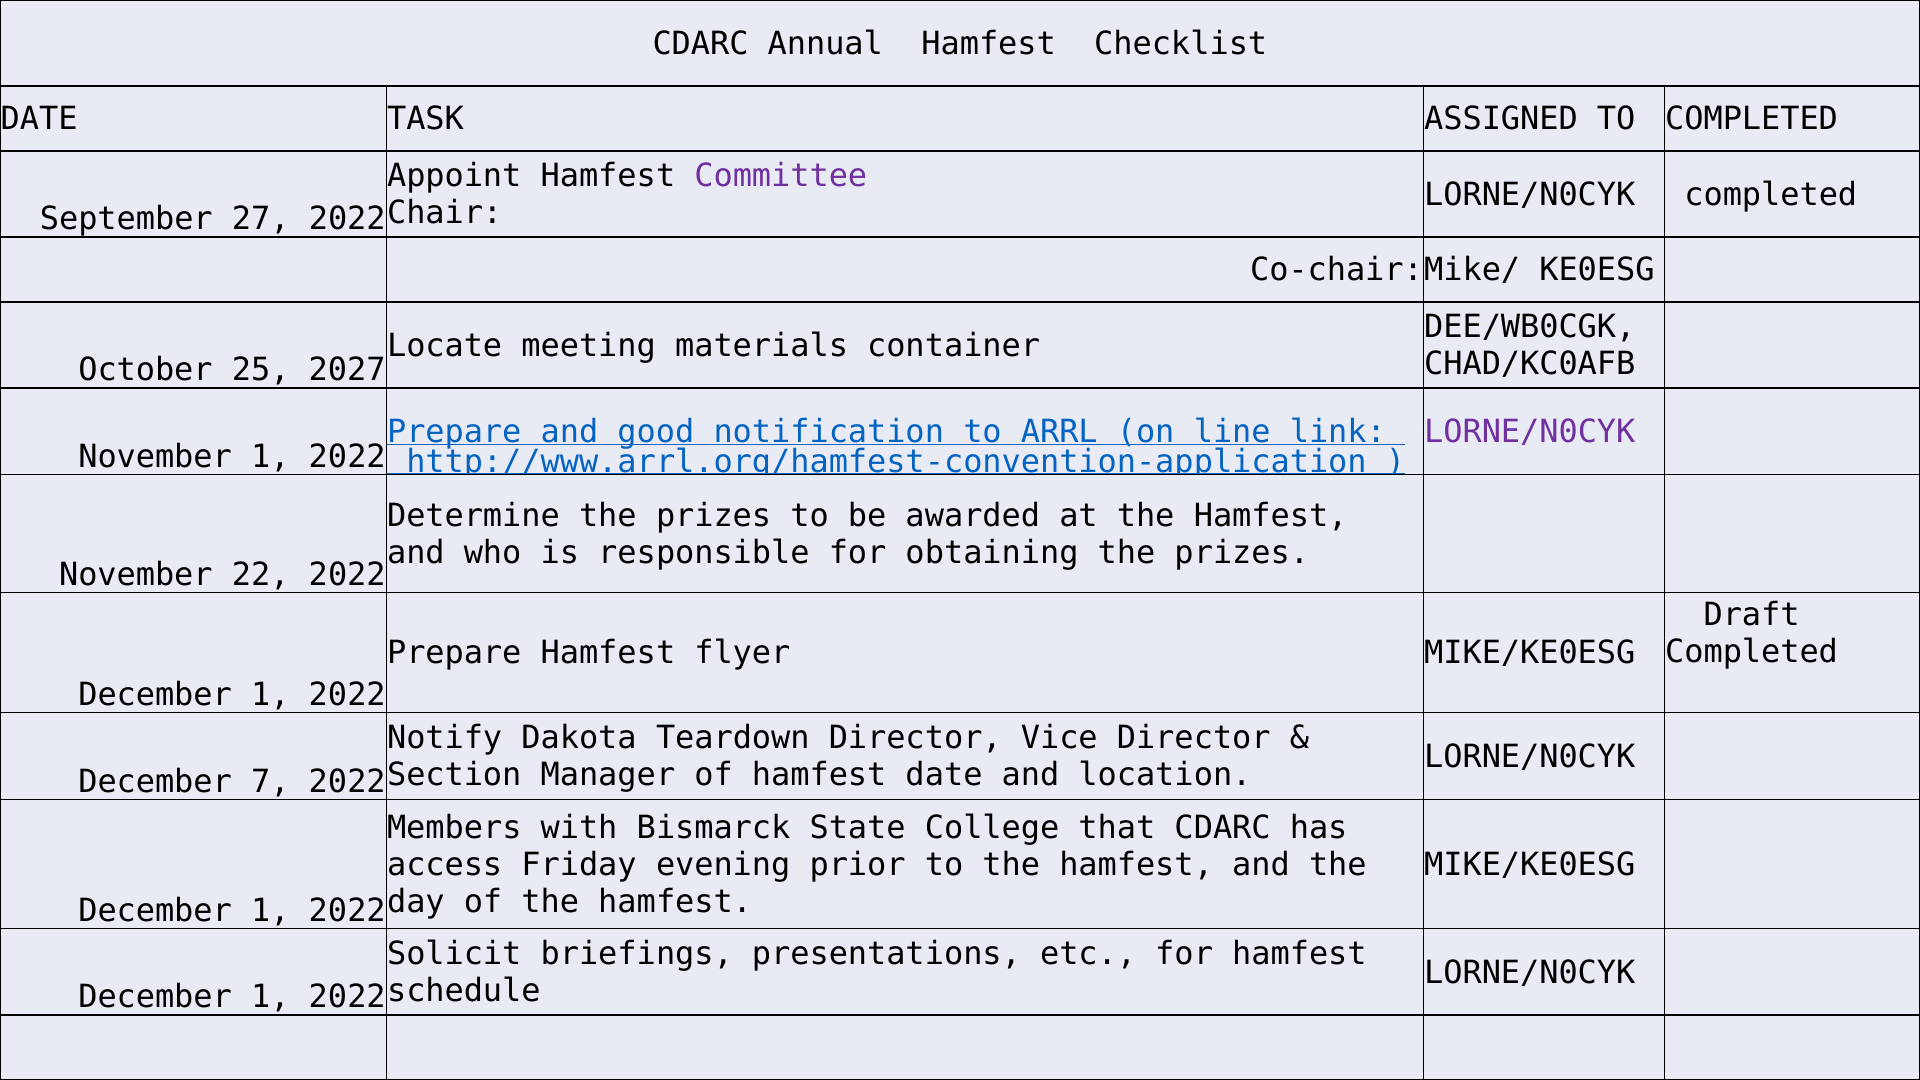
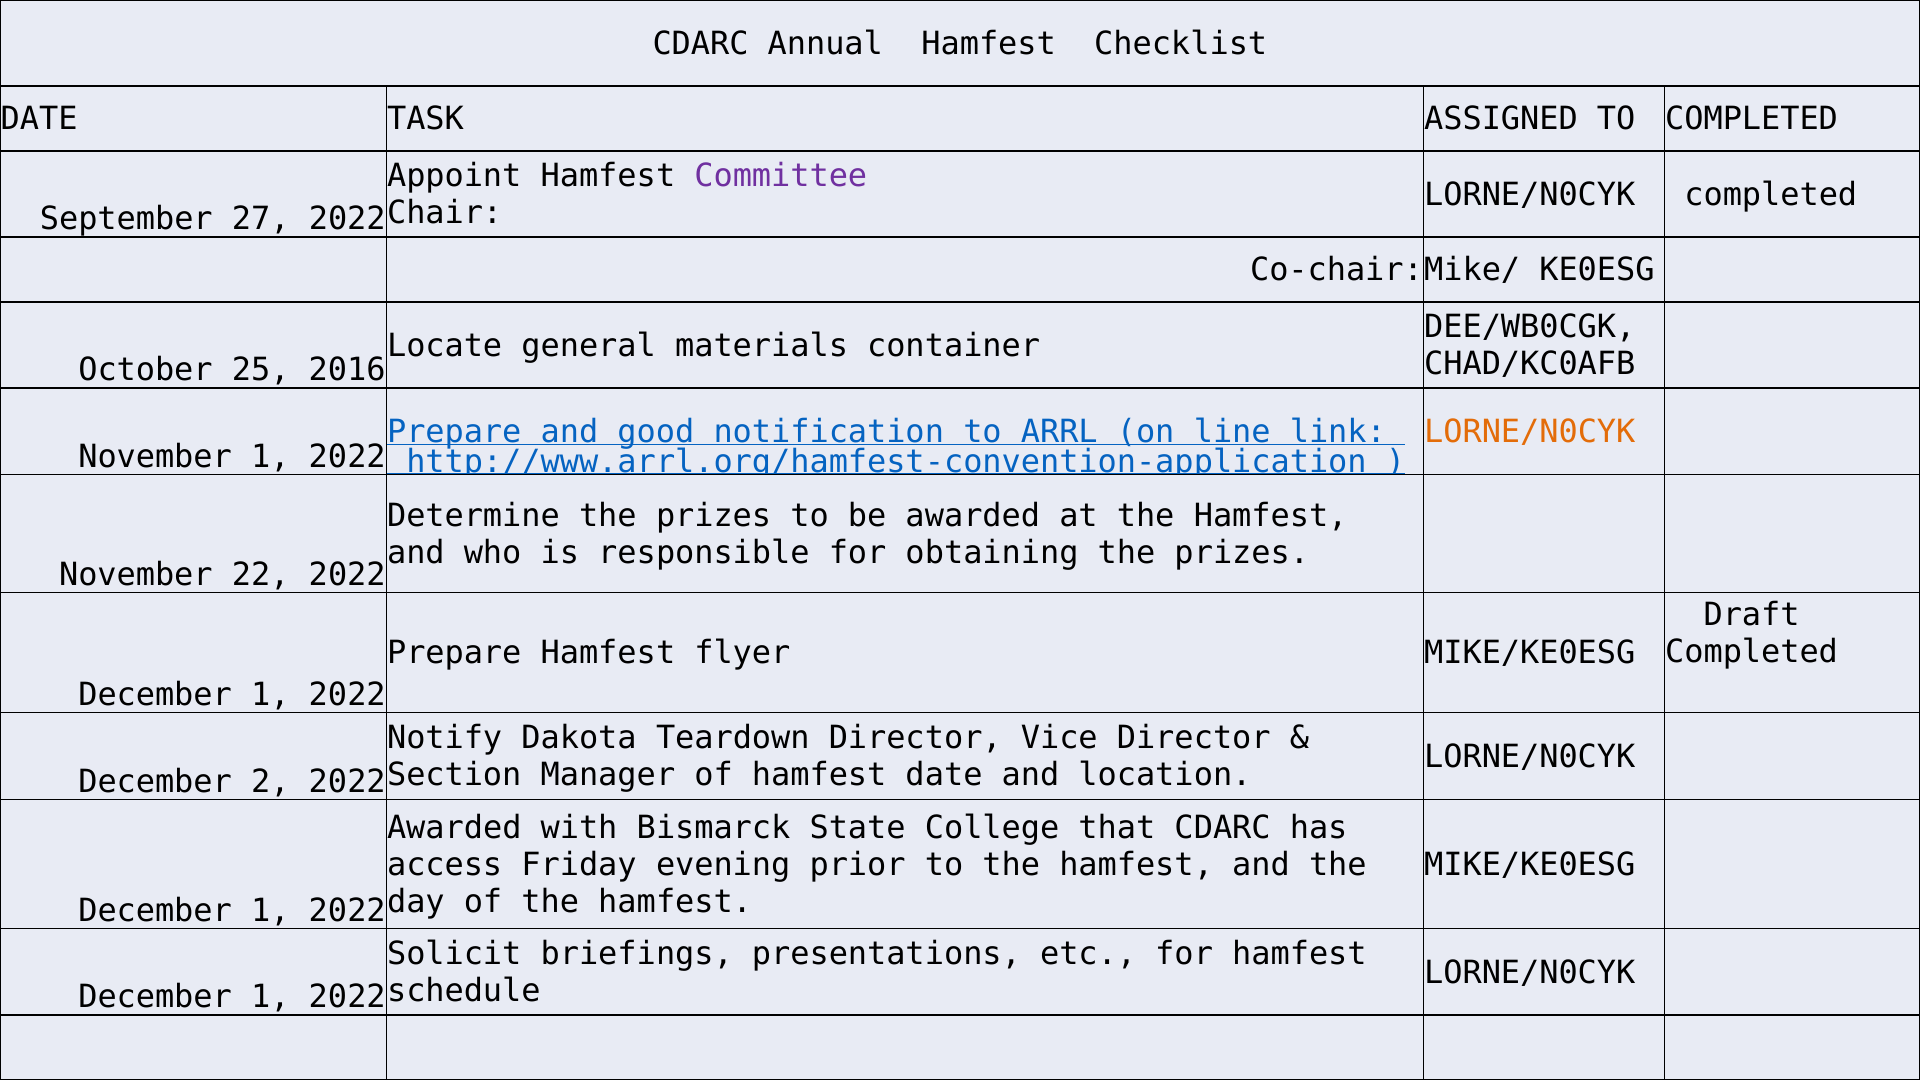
meeting: meeting -> general (589, 346)
2027: 2027 -> 2016 (347, 370)
LORNE/N0CYK colour: purple -> orange (1530, 432)
7: 7 -> 2 (270, 781)
Members: Members -> Awarded (454, 828)
